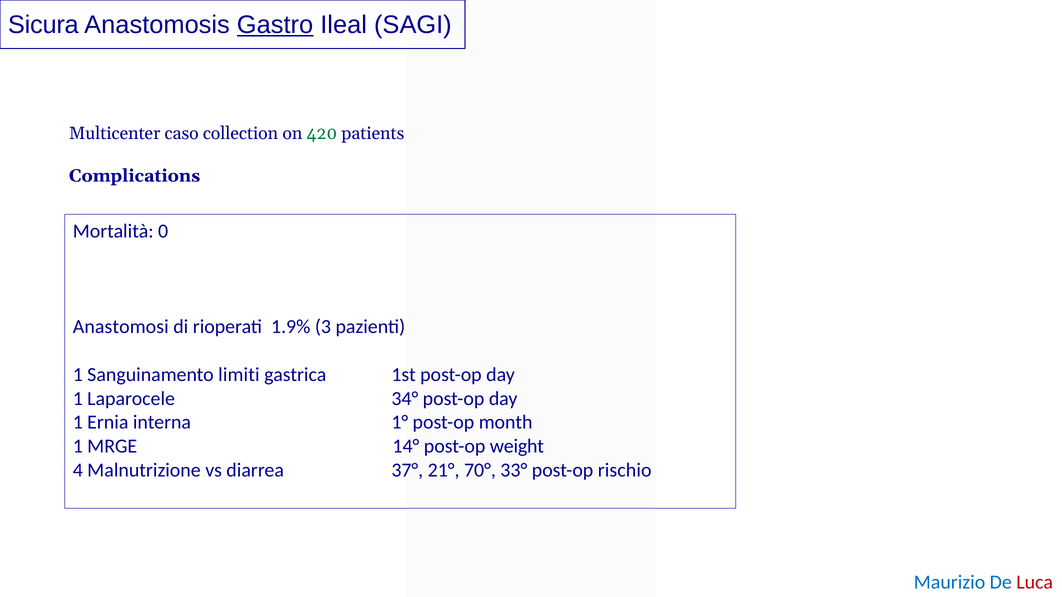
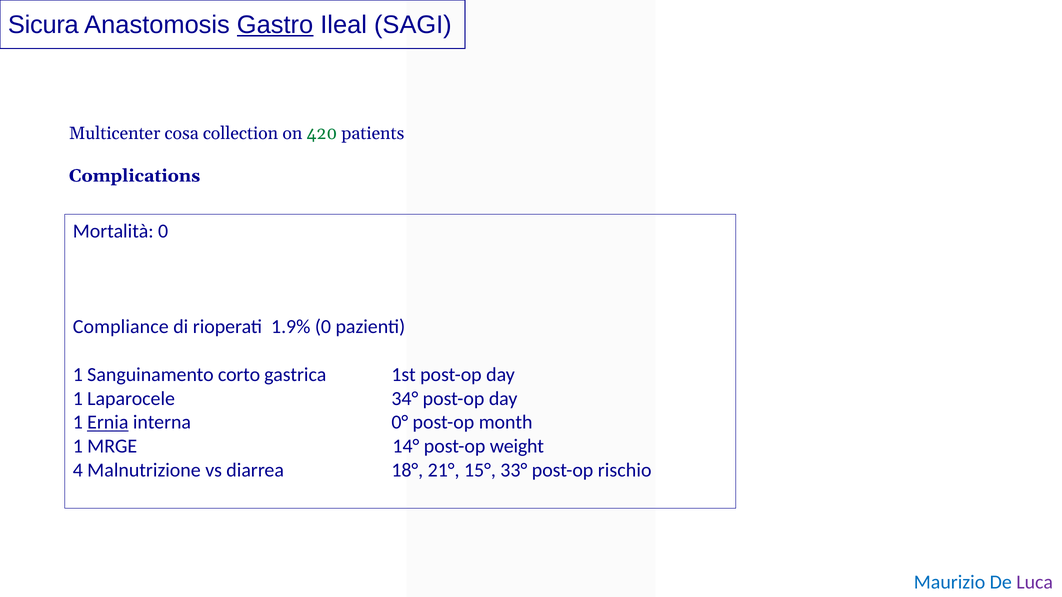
caso: caso -> cosa (182, 133)
Anastomosi: Anastomosi -> Compliance (121, 327)
1.9% 3: 3 -> 0 (323, 327)
limiti: limiti -> corto (239, 375)
Ernia underline: none -> present (108, 423)
1°: 1° -> 0° (400, 423)
37°: 37° -> 18° (407, 470)
70°: 70° -> 15° (480, 470)
Luca colour: red -> purple (1035, 582)
